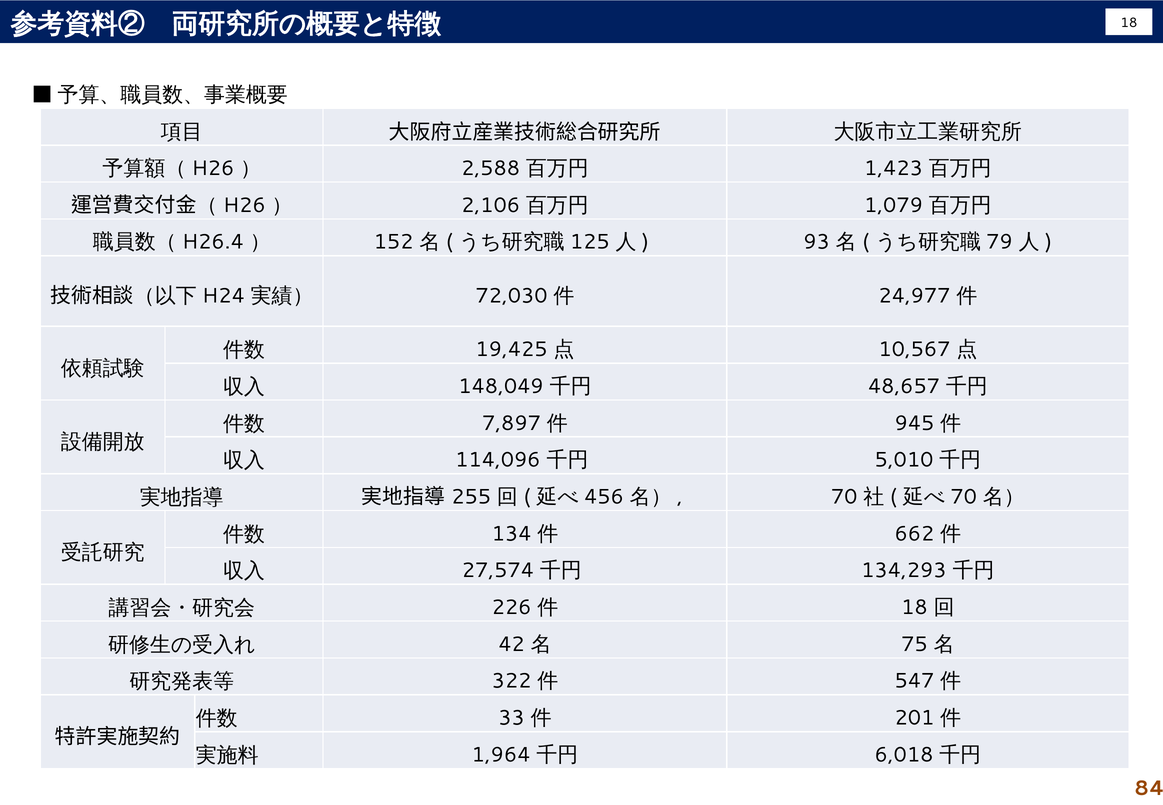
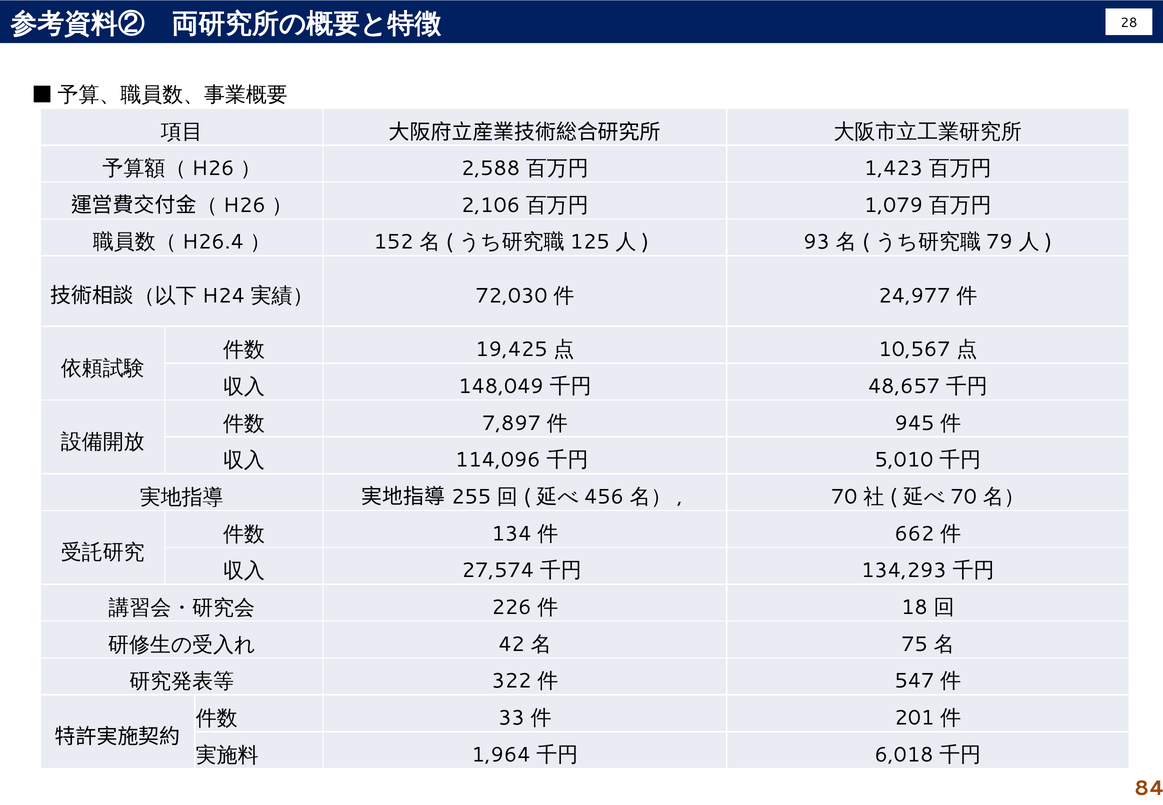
18: 18 -> 28 (1129, 23)
